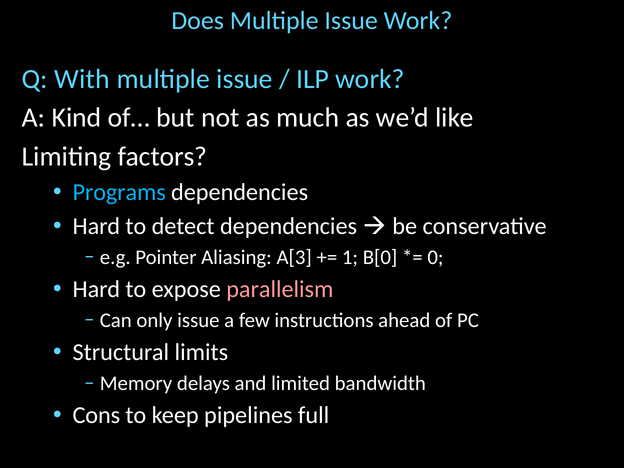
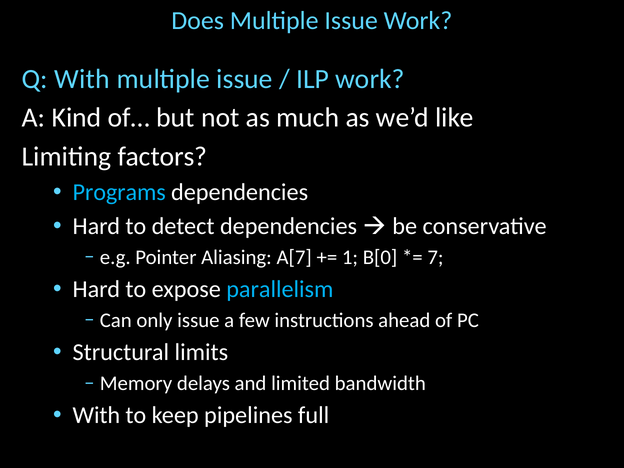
A[3: A[3 -> A[7 (294, 257)
0: 0 -> 7 (435, 257)
parallelism colour: pink -> light blue (280, 289)
Cons: Cons -> With (96, 415)
